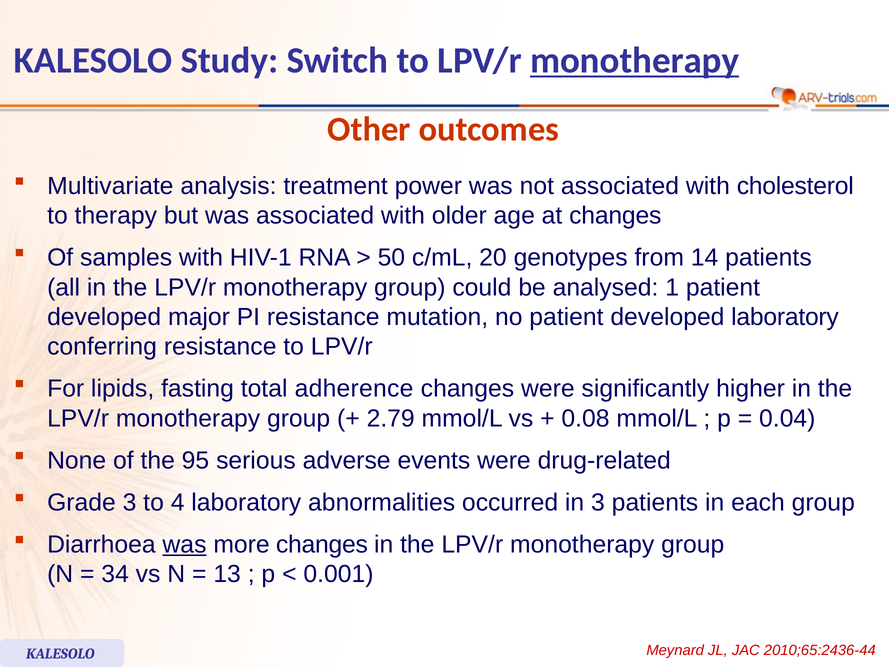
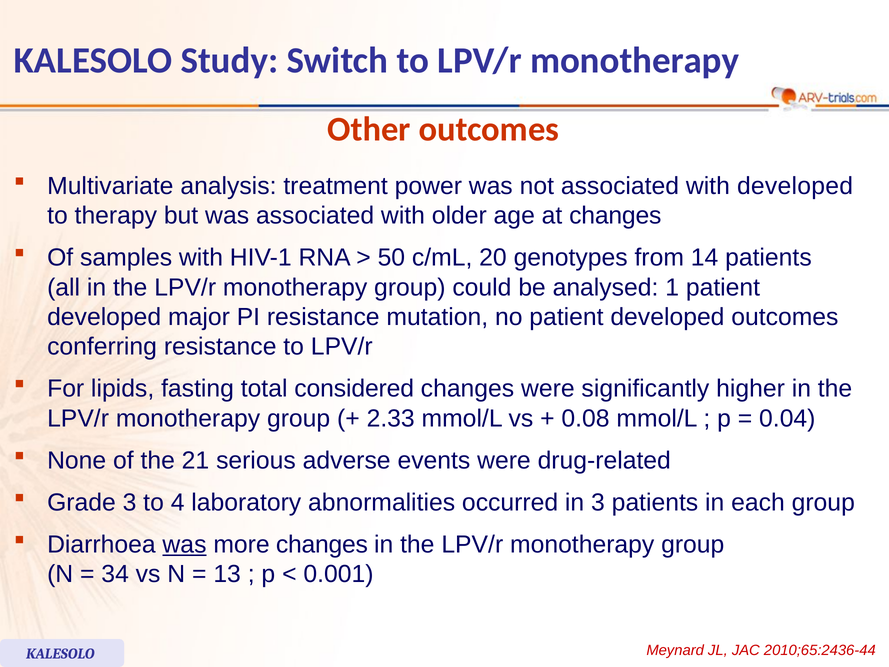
monotherapy underline: present -> none (635, 61)
with cholesterol: cholesterol -> developed (795, 186)
developed laboratory: laboratory -> outcomes (785, 317)
adherence: adherence -> considered (354, 389)
2.79: 2.79 -> 2.33 (391, 418)
95: 95 -> 21 (195, 460)
